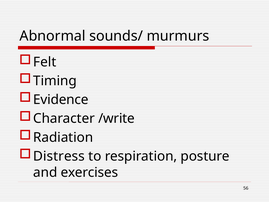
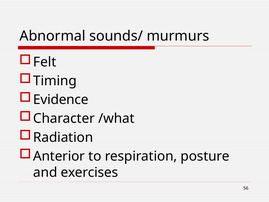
/write: /write -> /what (116, 118)
Distress: Distress -> Anterior (59, 156)
